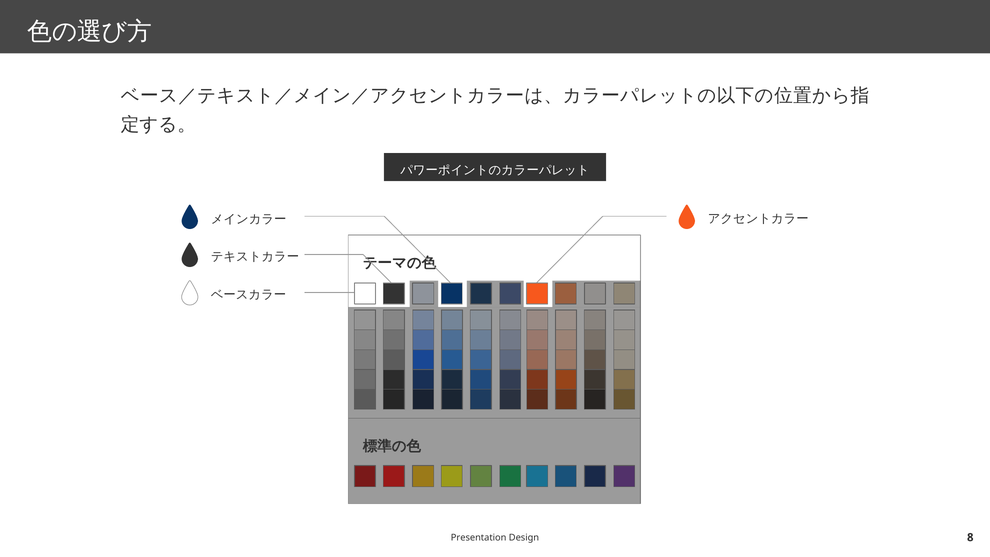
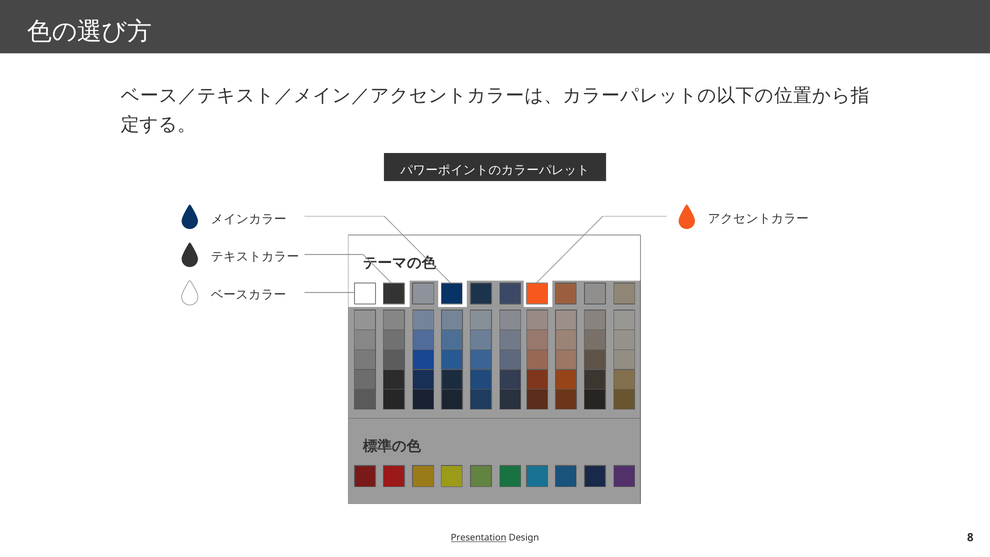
Presentation underline: none -> present (479, 538)
